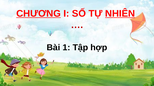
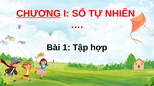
NHIÊN underline: present -> none (120, 14)
